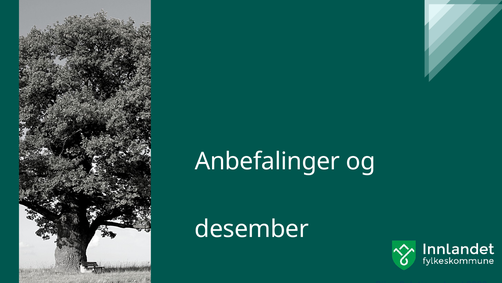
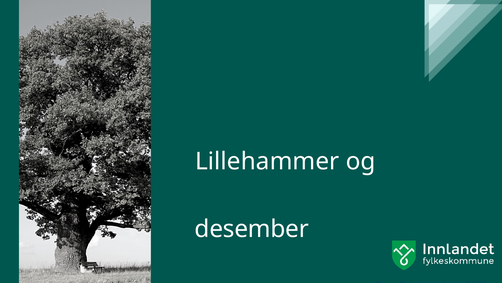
Anbefalinger: Anbefalinger -> Lillehammer (267, 161)
